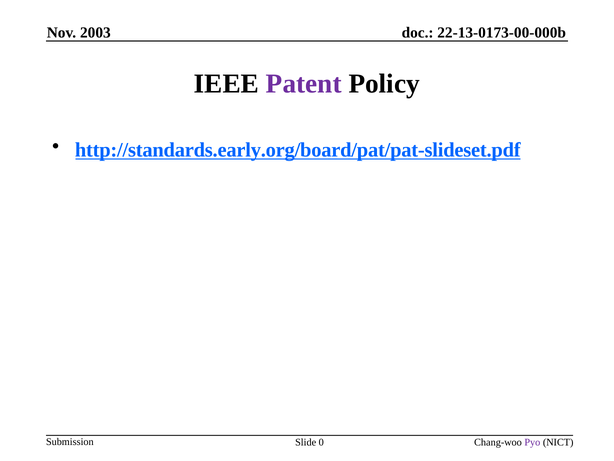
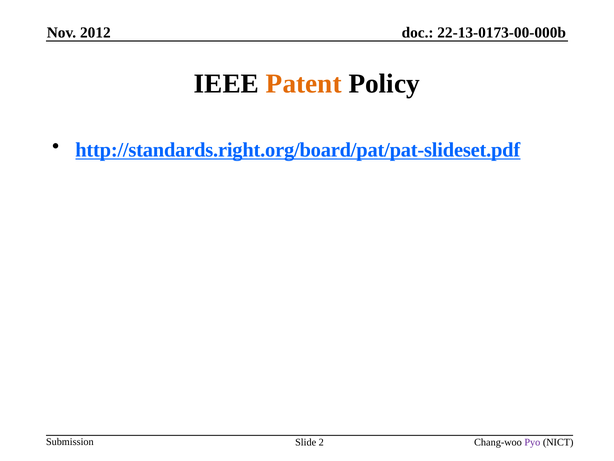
2003: 2003 -> 2012 (95, 33)
Patent colour: purple -> orange (304, 84)
http://standards.early.org/board/pat/pat-slideset.pdf: http://standards.early.org/board/pat/pat-slideset.pdf -> http://standards.right.org/board/pat/pat-slideset.pdf (298, 150)
0: 0 -> 2 (321, 442)
